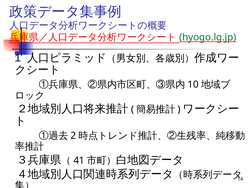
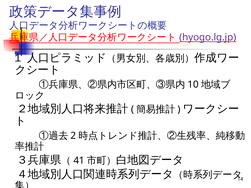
hyogo.lg.jp colour: green -> purple (208, 37)
